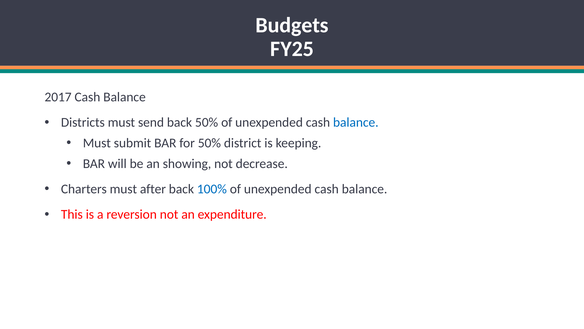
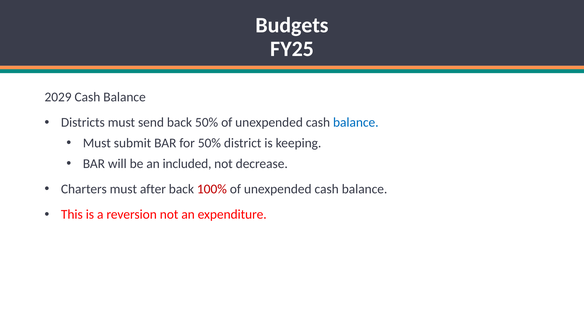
2017: 2017 -> 2029 (58, 97)
showing: showing -> included (187, 163)
100% colour: blue -> red (212, 189)
